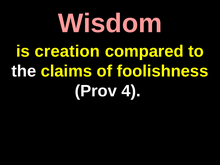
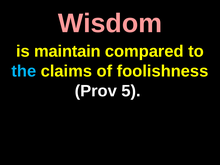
creation: creation -> maintain (67, 51)
the colour: white -> light blue (24, 71)
4: 4 -> 5 (131, 91)
